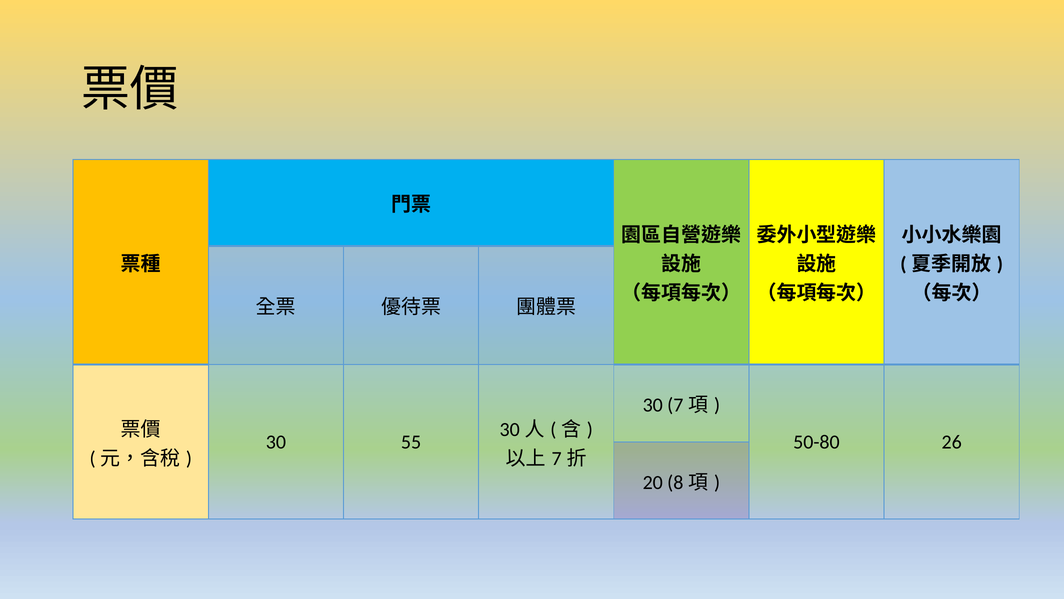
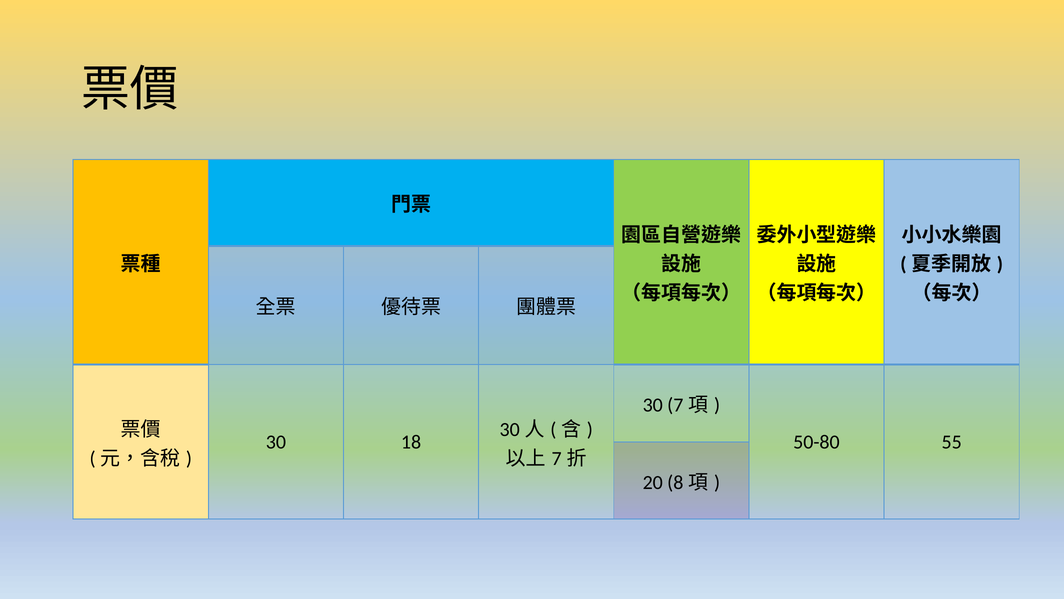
55: 55 -> 18 (411, 442)
26: 26 -> 55 (952, 442)
